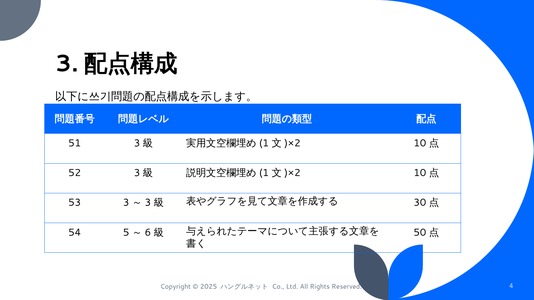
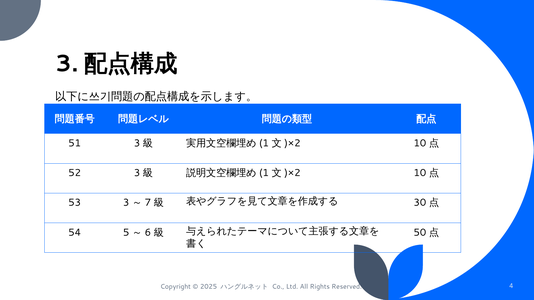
3: 3 -> 7 (148, 203)
